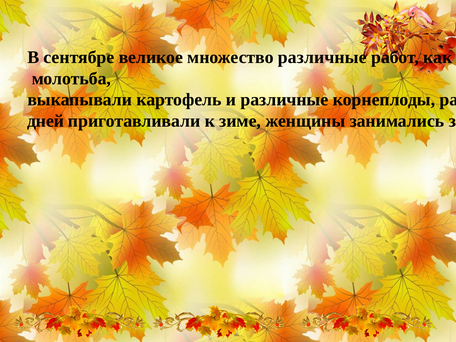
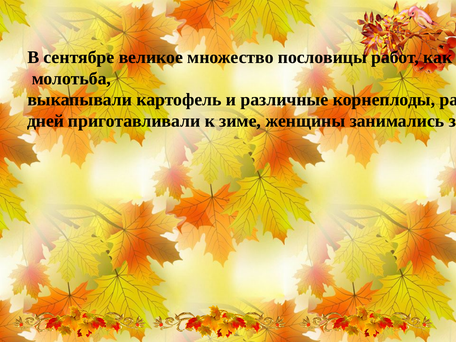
множество различные: различные -> пословицы (322, 57)
